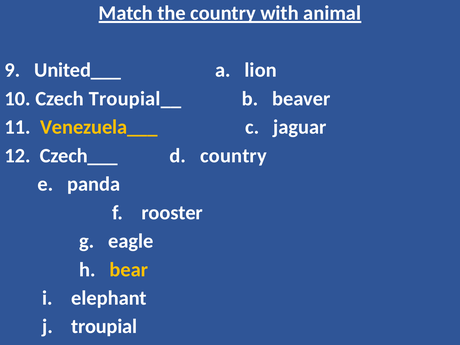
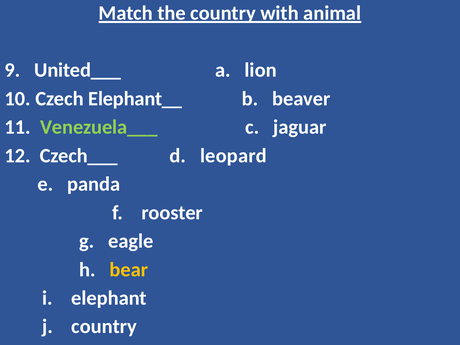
Troupial__: Troupial__ -> Elephant__ (135, 99)
Venezuela___ colour: yellow -> light green (99, 127)
d country: country -> leopard (233, 156)
j troupial: troupial -> country (104, 327)
